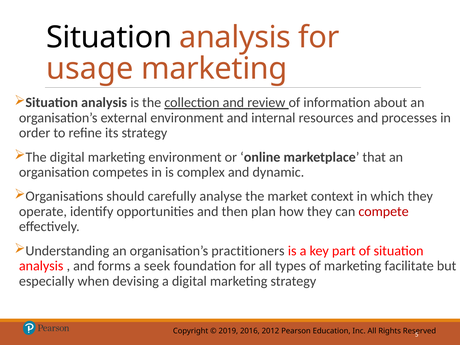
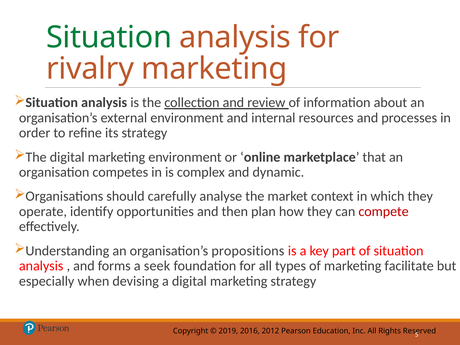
Situation colour: black -> green (109, 37)
usage: usage -> rivalry (90, 69)
practitioners: practitioners -> propositions (248, 251)
